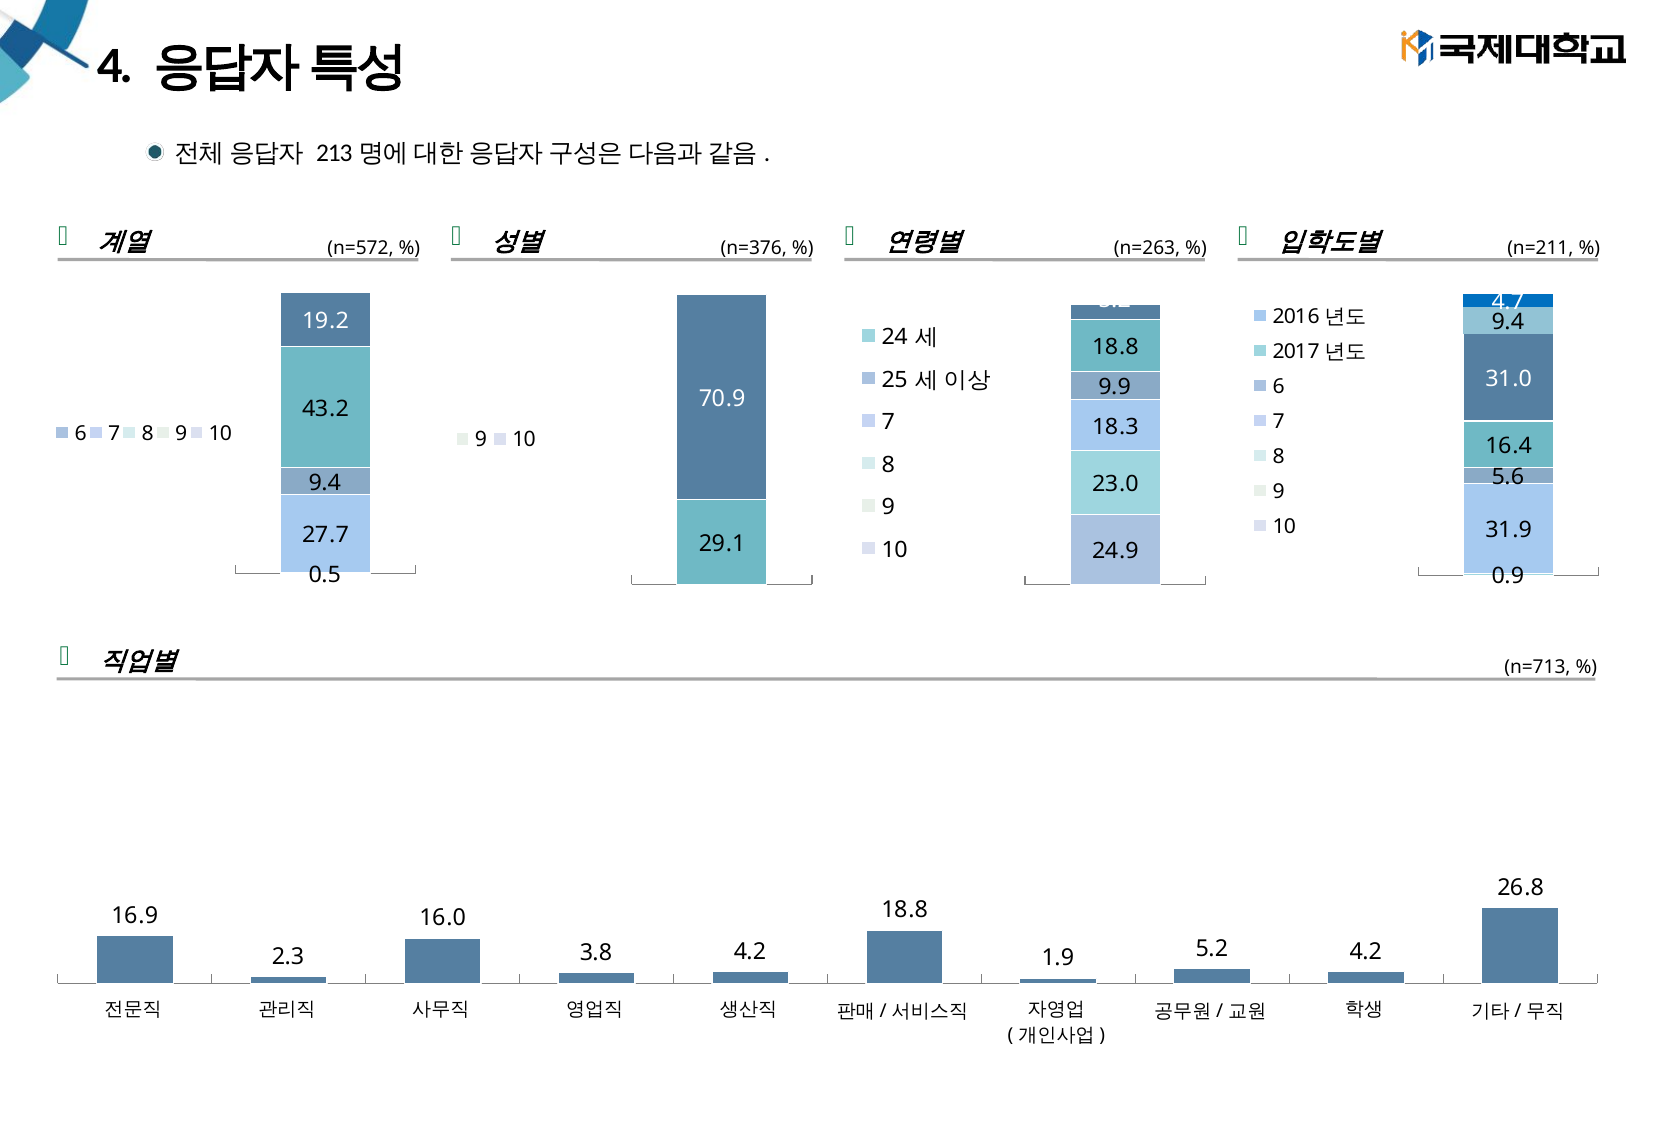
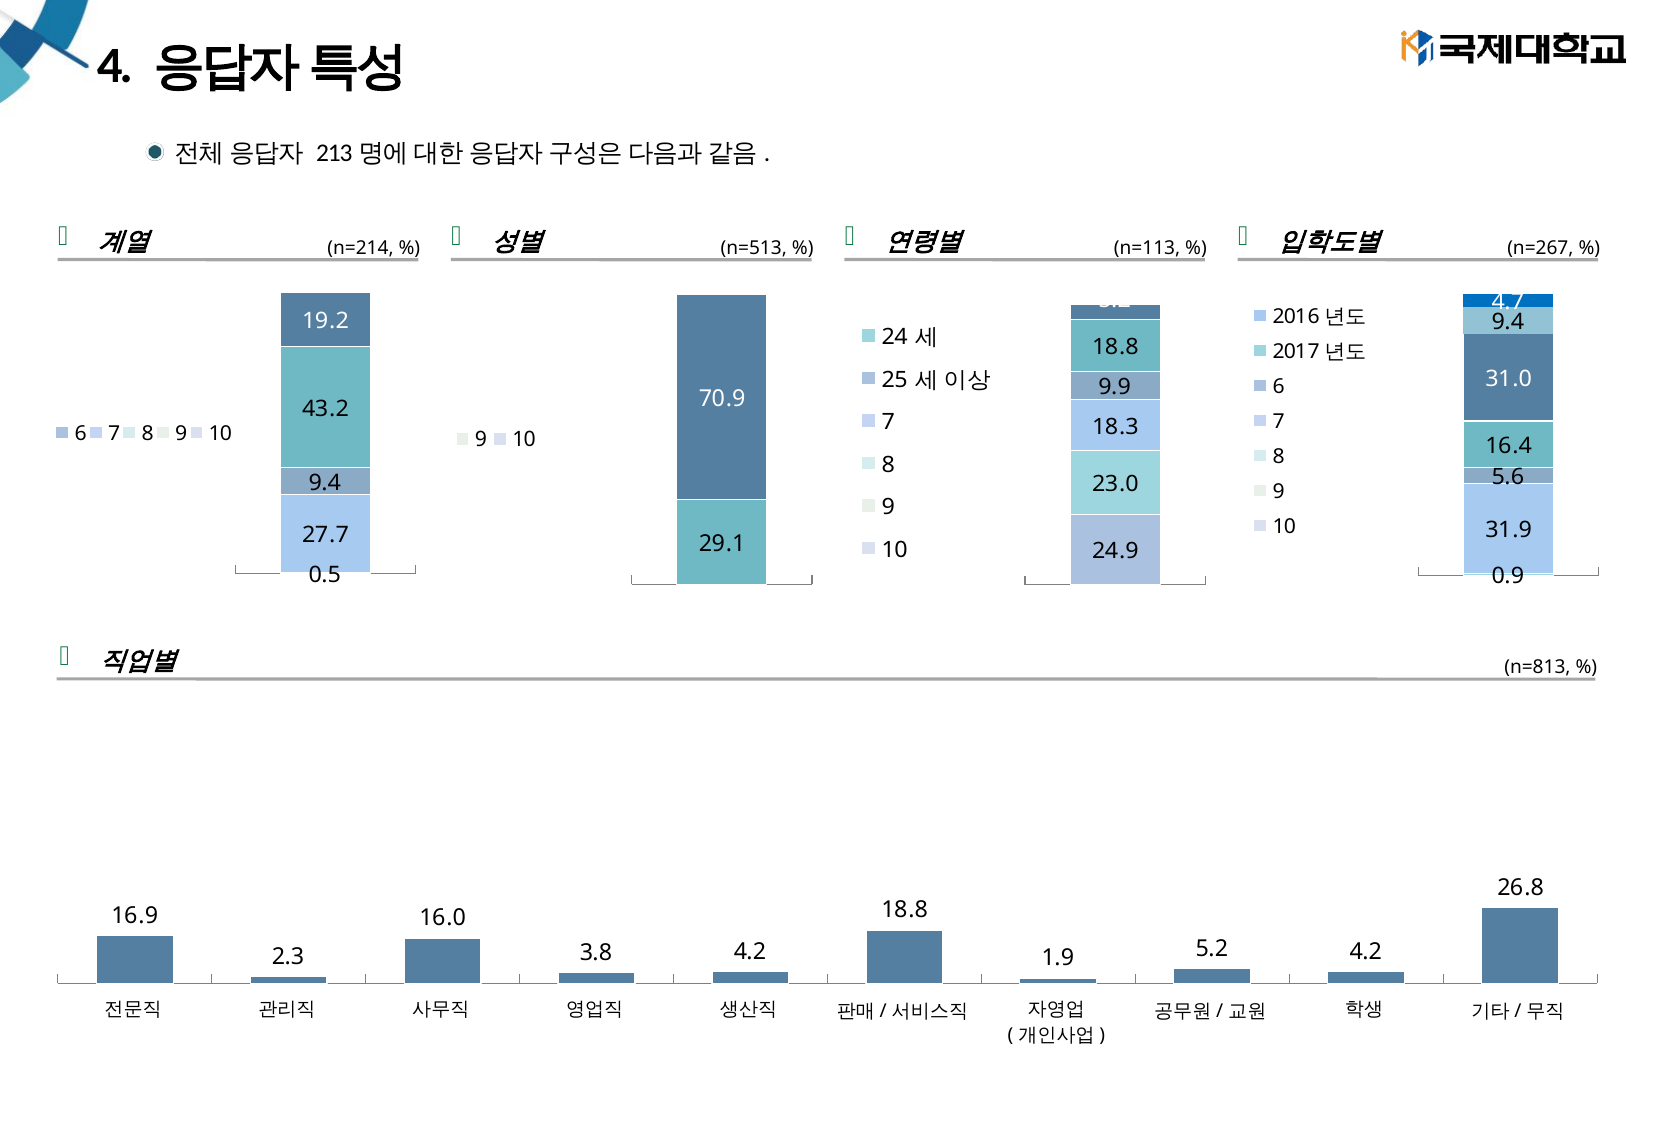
n=572: n=572 -> n=214 (361, 248)
n=376: n=376 -> n=513 (754, 248)
n=263: n=263 -> n=113 (1147, 248)
n=211: n=211 -> n=267 (1540, 248)
n=713: n=713 -> n=813 (1537, 667)
